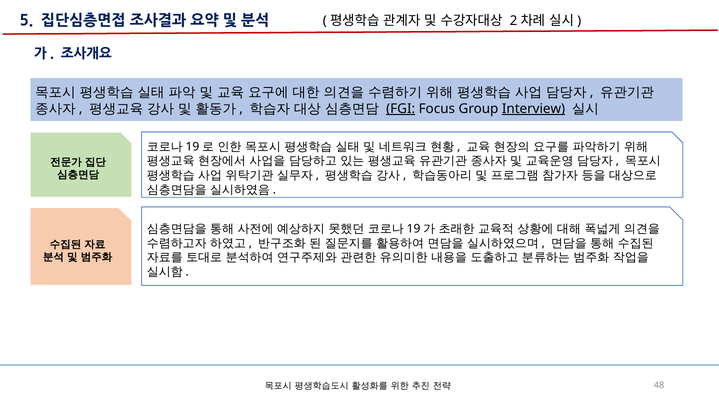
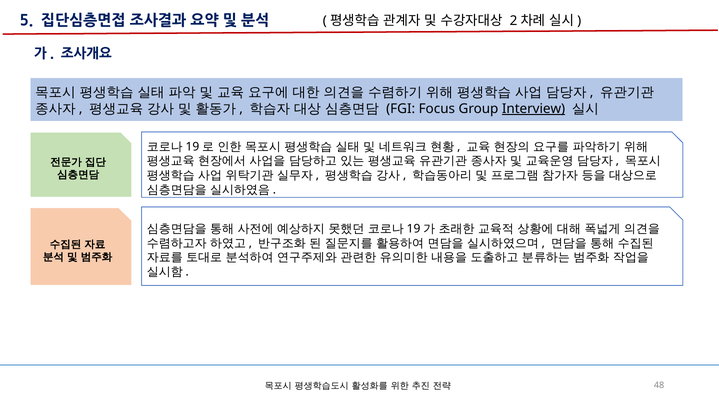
FGI underline: present -> none (401, 109)
